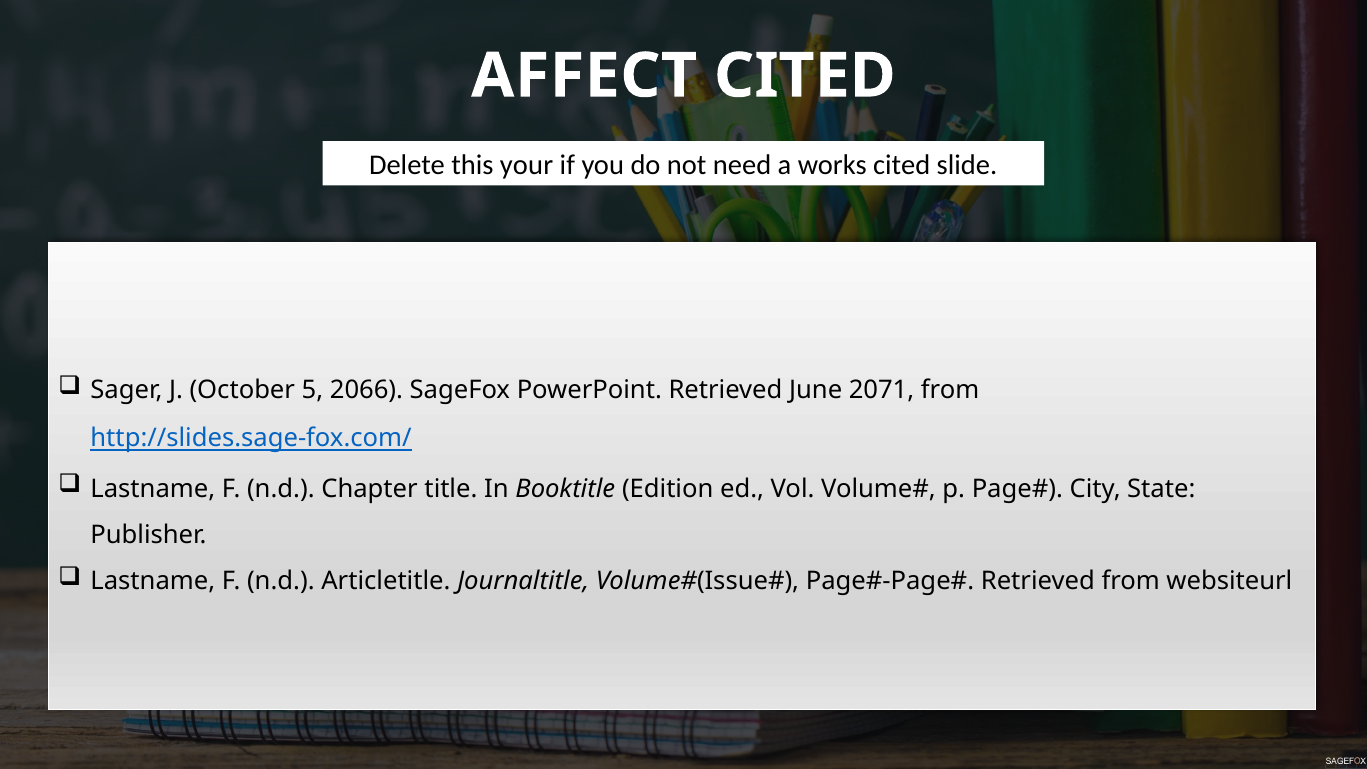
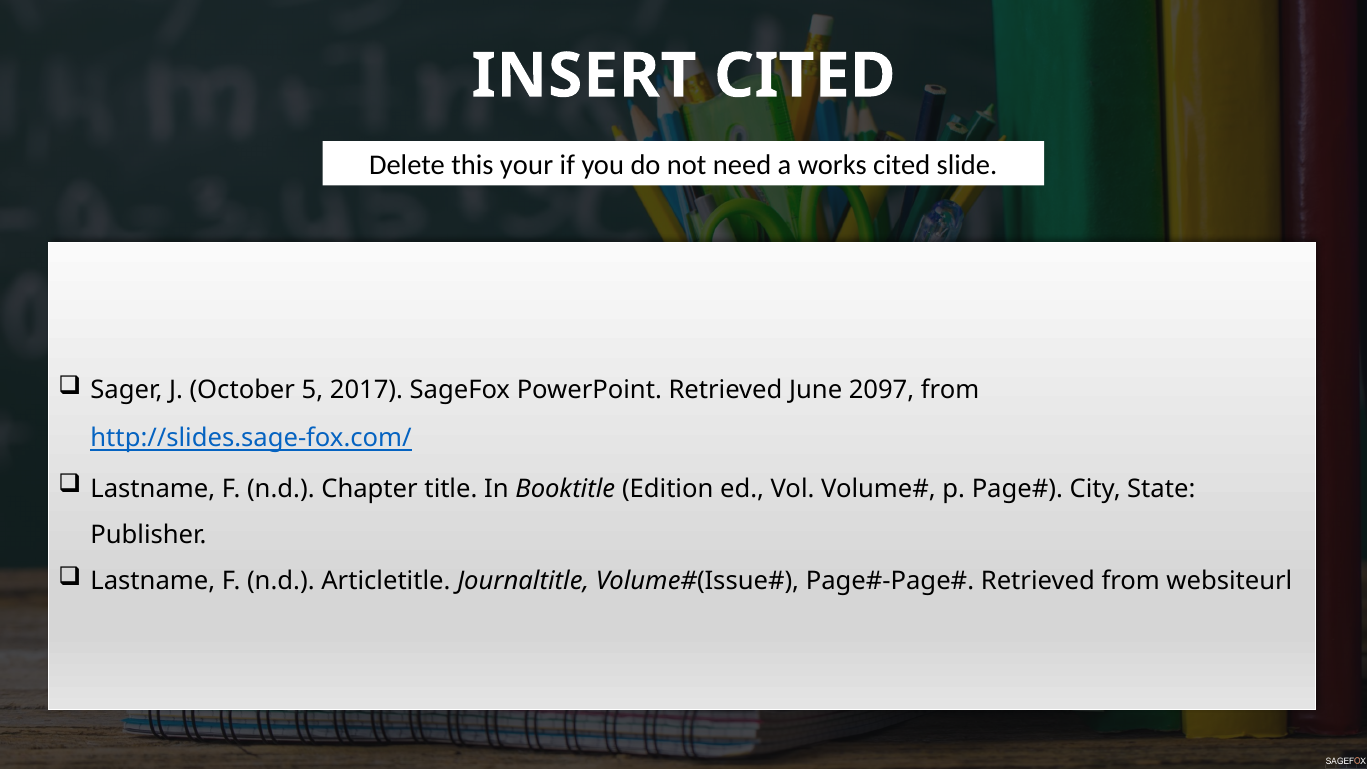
AFFECT: AFFECT -> INSERT (584, 76)
2066: 2066 -> 2017 (366, 390)
2071: 2071 -> 2097 (882, 390)
